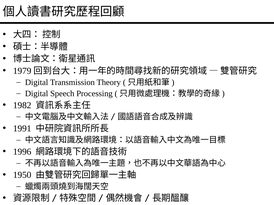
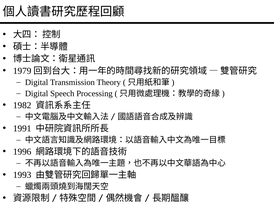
1950: 1950 -> 1993 (22, 175)
